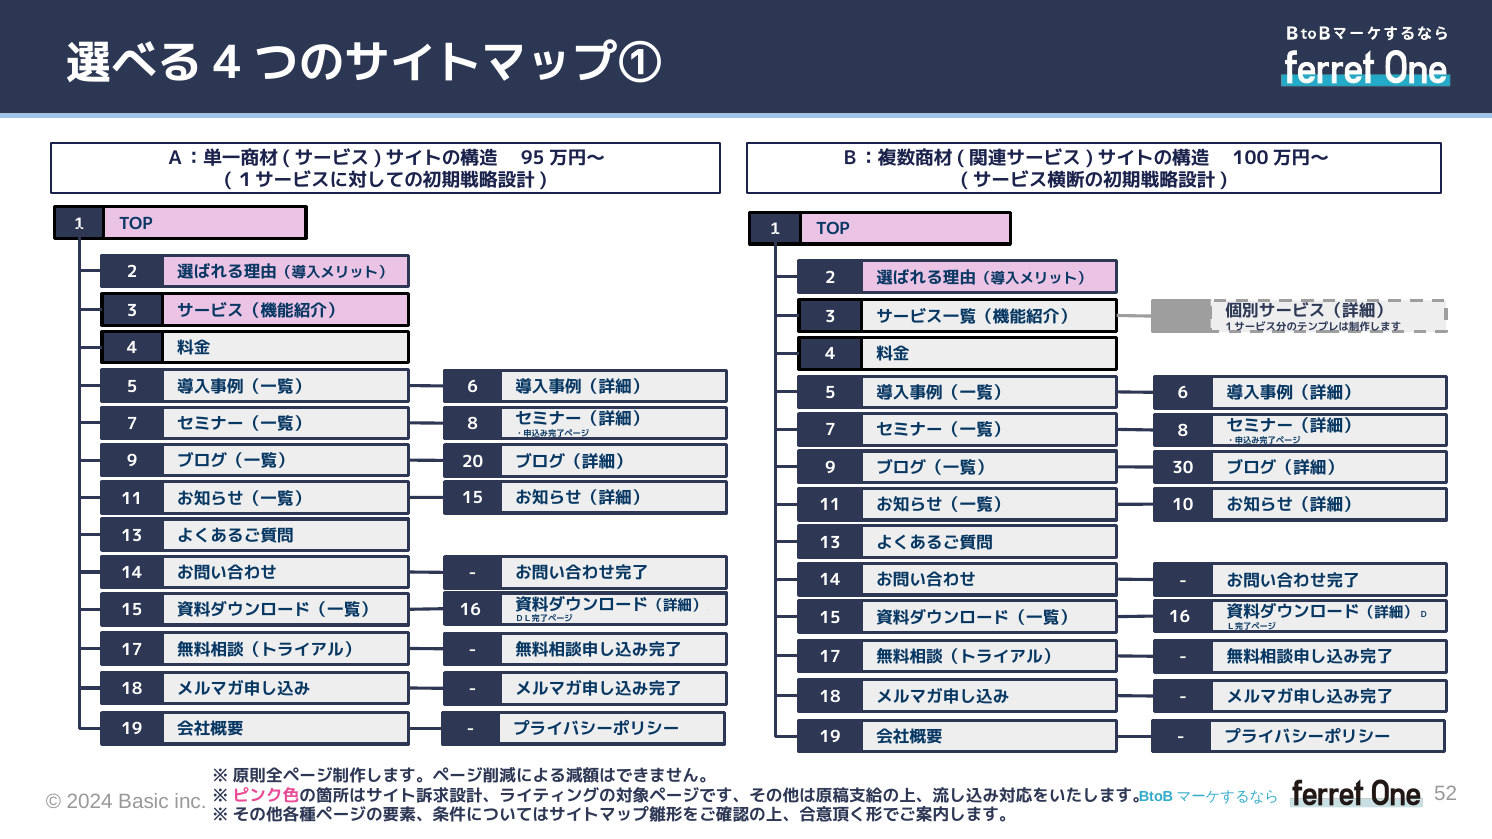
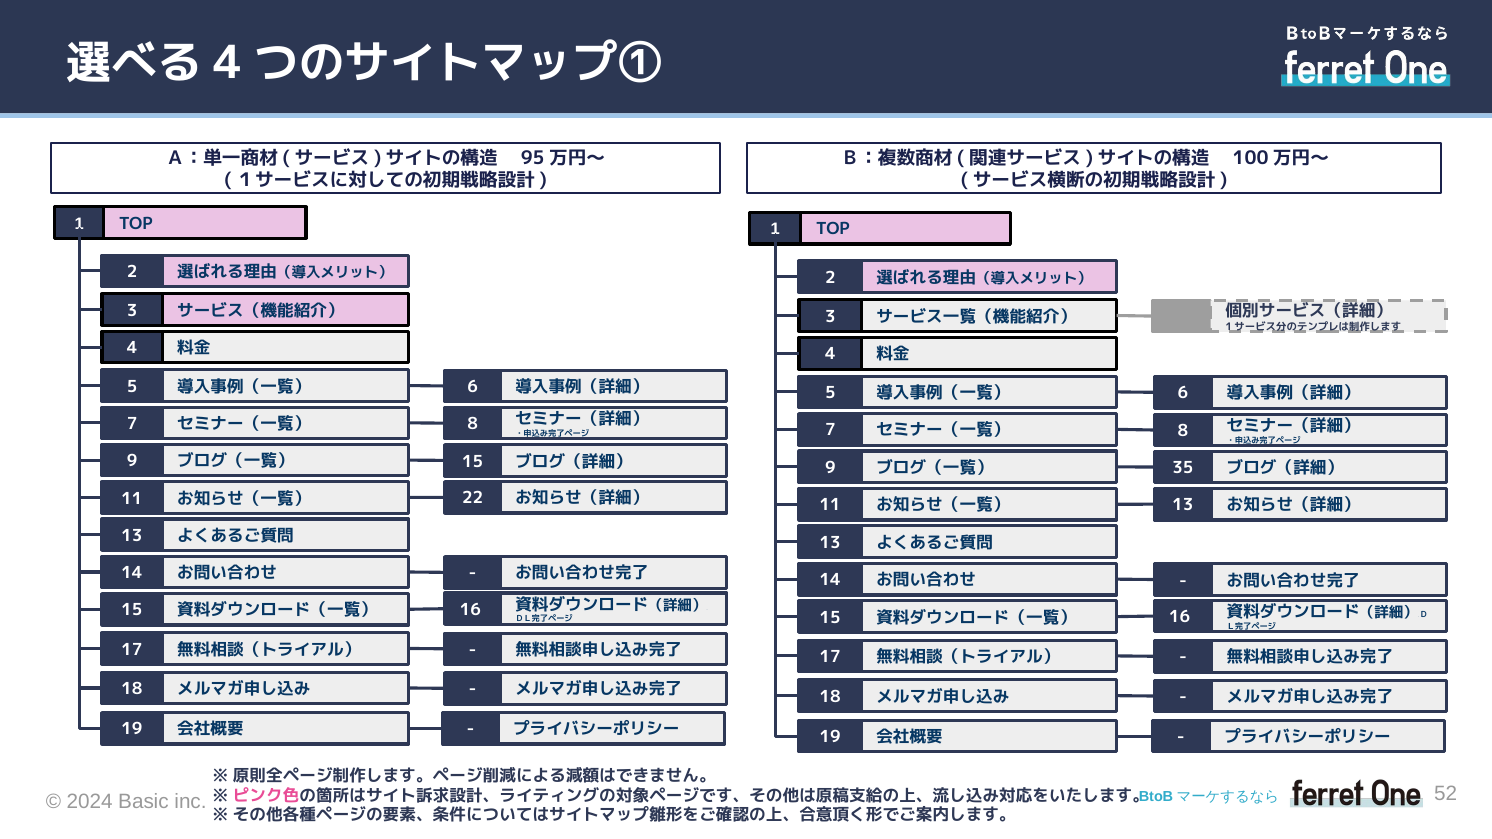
20: 20 -> 15 (473, 462)
30: 30 -> 35 (1183, 468)
15: 15 -> 22 (473, 499)
10: 10 -> 13 (1183, 506)
